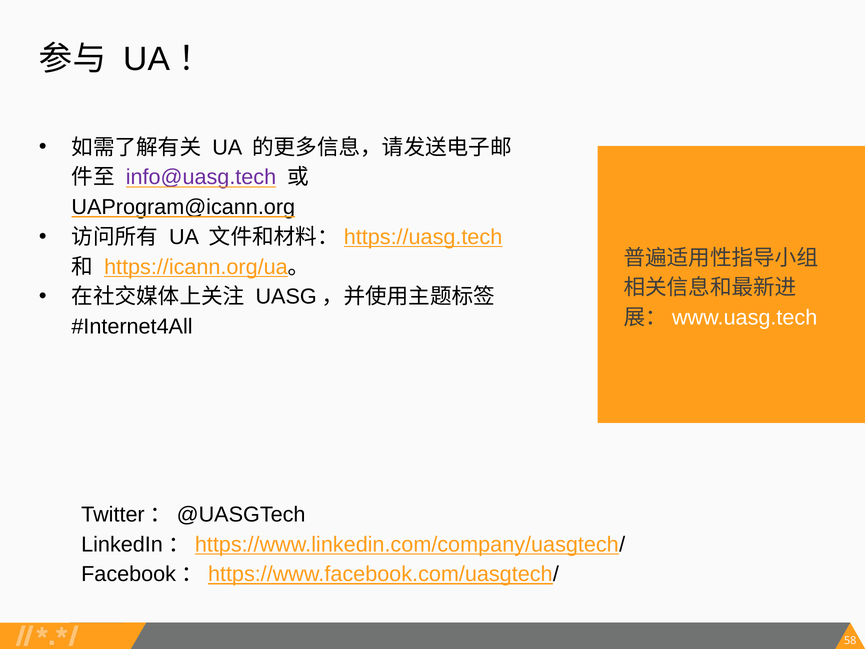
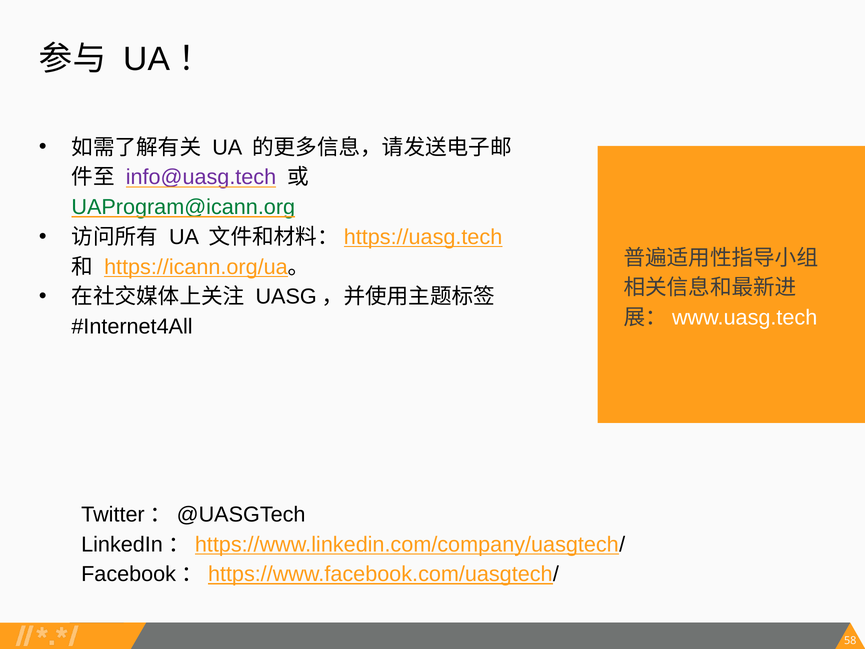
UAProgram@icann.org colour: black -> green (183, 207)
